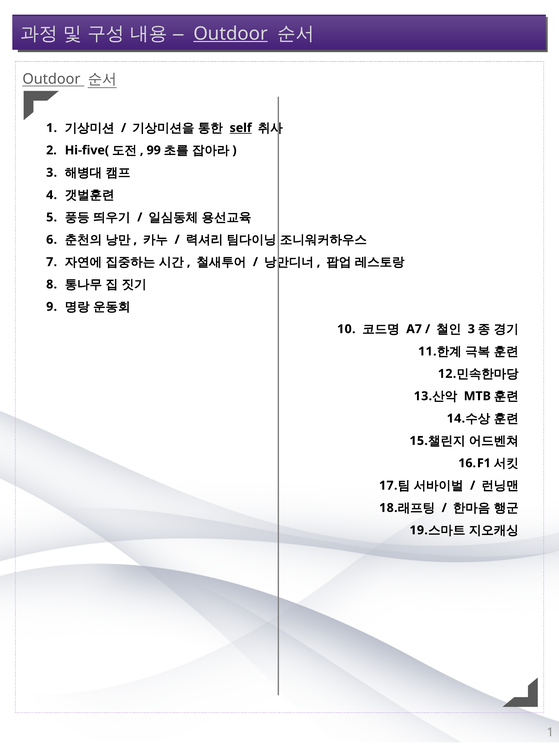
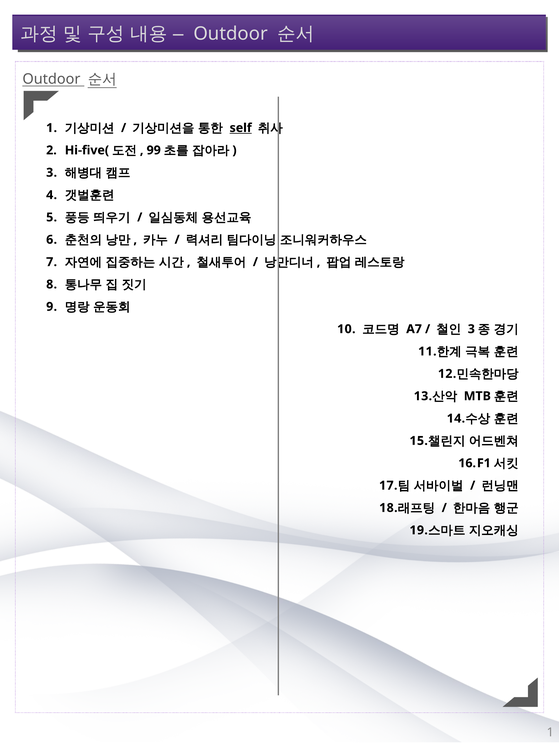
Outdoor underline: present -> none (231, 34)
